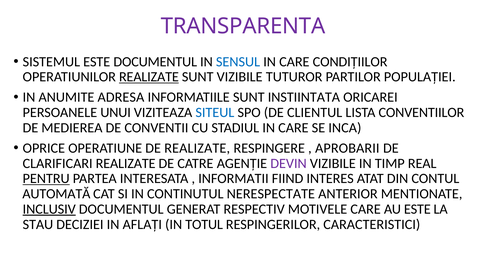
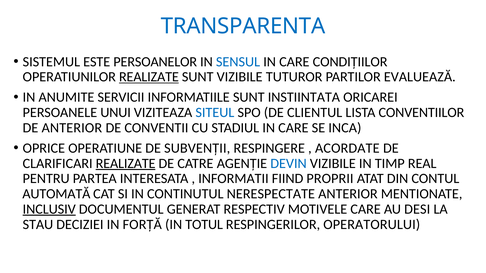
TRANSPARENTA colour: purple -> blue (243, 26)
ESTE DOCUMENTUL: DOCUMENTUL -> PERSOANELOR (155, 62)
POPULAȚIEI: POPULAȚIEI -> EVALUEAZĂ (420, 77)
ADRESA: ADRESA -> SERVICII (121, 97)
DE MEDIEREA: MEDIEREA -> ANTERIOR (72, 128)
DE REALIZATE: REALIZATE -> SUBVENȚII (197, 148)
APROBARII: APROBARII -> ACORDATE (347, 148)
REALIZATE underline: none -> present (126, 164)
DEVIN colour: purple -> blue (289, 164)
PENTRU underline: present -> none (46, 179)
INTERES: INTERES -> PROPRII (330, 179)
AU ESTE: ESTE -> DESI (417, 209)
AFLAȚI: AFLAȚI -> FORȚĂ (142, 225)
CARACTERISTICI: CARACTERISTICI -> OPERATORULUI (372, 225)
